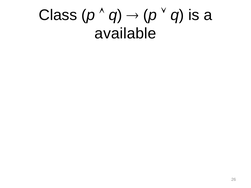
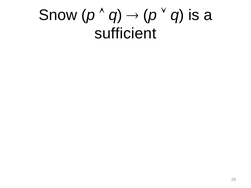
Class: Class -> Snow (58, 15)
available: available -> sufficient (125, 33)
